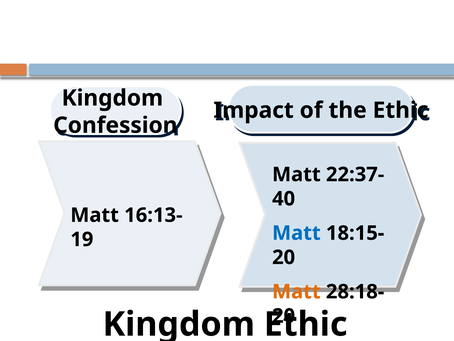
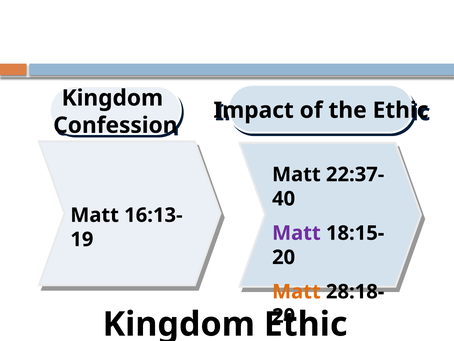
Matt colour: blue -> purple (296, 233)
